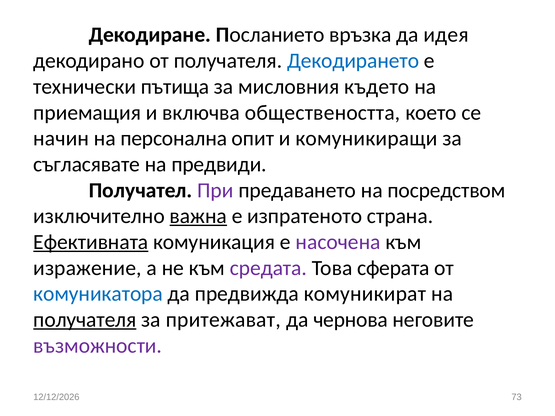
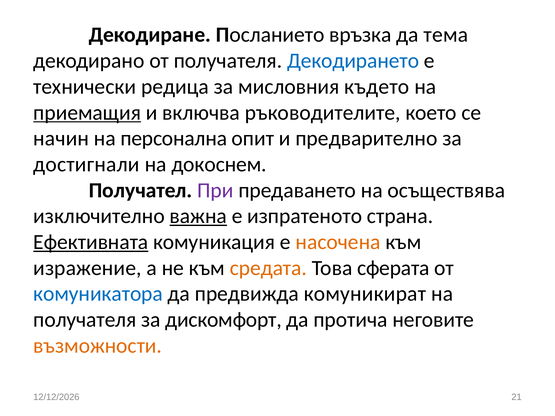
идея: идея -> тема (446, 35)
пътища: пътища -> редица (175, 87)
приемащия underline: none -> present (87, 113)
обществеността: обществеността -> ръководителите (323, 113)
комуникиращи: комуникиращи -> предварително (366, 139)
съгласявате: съгласявате -> достигнали (86, 164)
предвиди: предвиди -> докоснем (219, 164)
посредством: посредством -> осъществява (446, 190)
насочена colour: purple -> orange (338, 242)
средата colour: purple -> orange (268, 268)
получателя underline: present -> none (85, 320)
притежават: притежават -> дискомфорт (223, 320)
чернова: чернова -> протича (351, 320)
възможности colour: purple -> orange (98, 346)
73: 73 -> 21 (517, 398)
